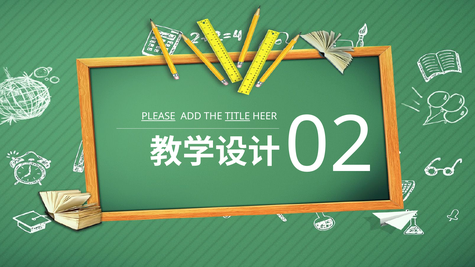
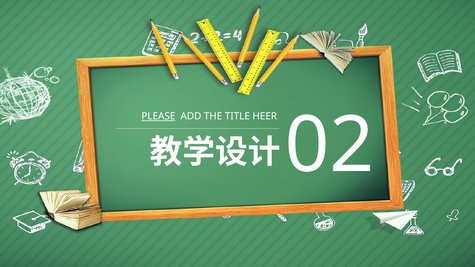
TITLE underline: present -> none (237, 116)
